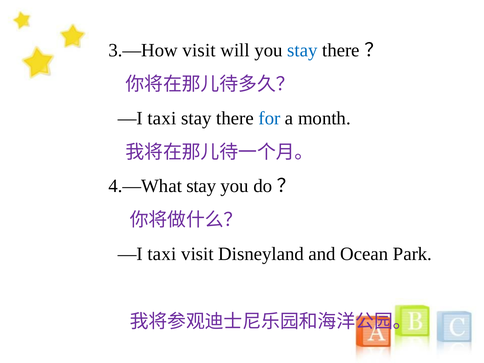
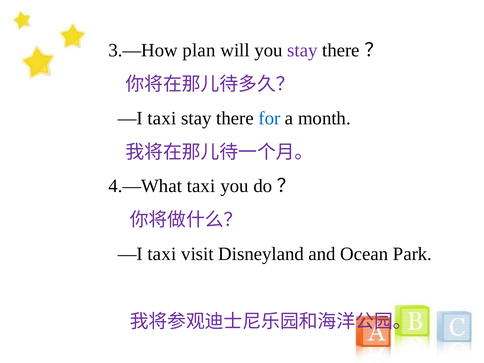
3.—How visit: visit -> plan (199, 50)
stay colour: blue -> purple (302, 50)
4.—What stay: stay -> taxi (201, 186)
